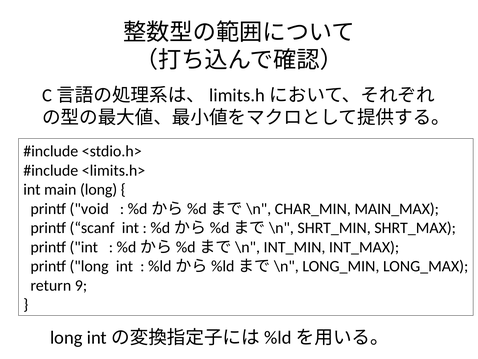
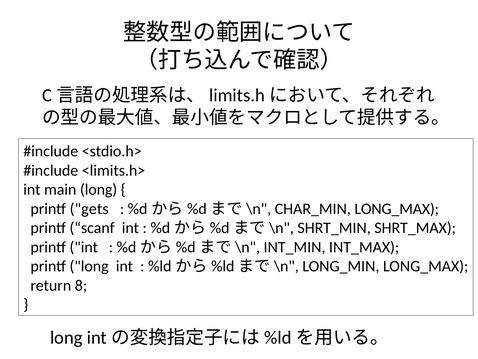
void: void -> gets (89, 209)
CHAR_MIN MAIN_MAX: MAIN_MAX -> LONG_MAX (397, 209)
9: 9 -> 8 (81, 285)
